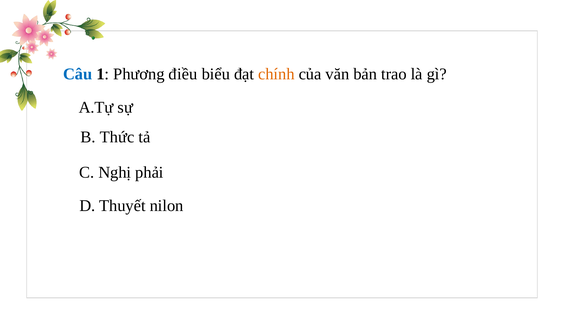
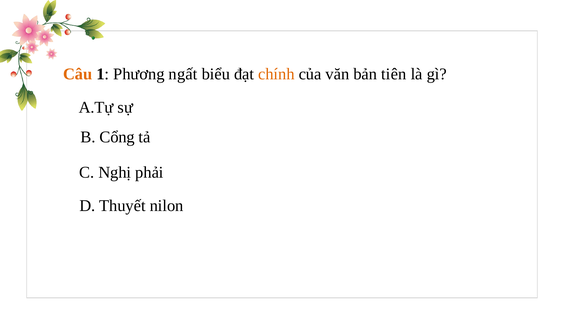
Câu colour: blue -> orange (78, 74)
điều: điều -> ngất (183, 74)
trao: trao -> tiên (394, 74)
Thức: Thức -> Cổng (117, 137)
